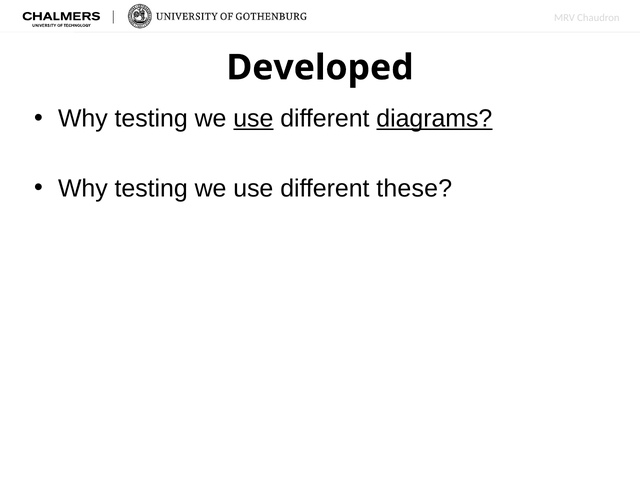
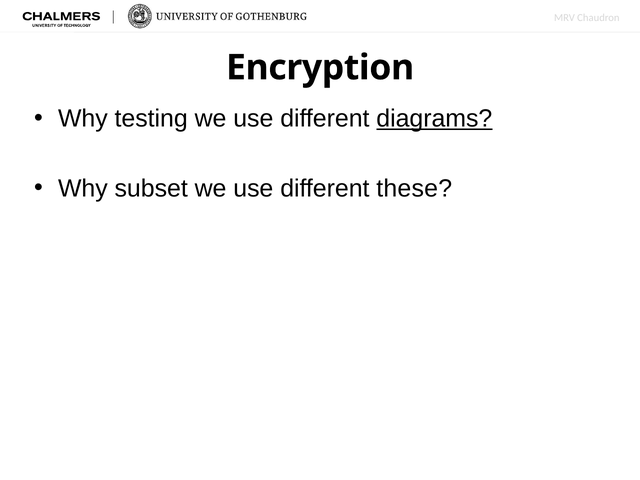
Developed: Developed -> Encryption (320, 68)
use underline: present -> none (253, 119)
testing: testing -> subset (151, 189)
